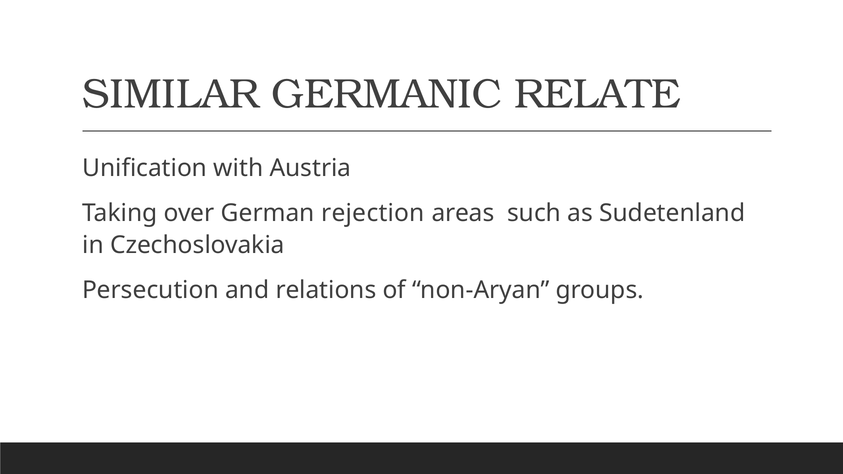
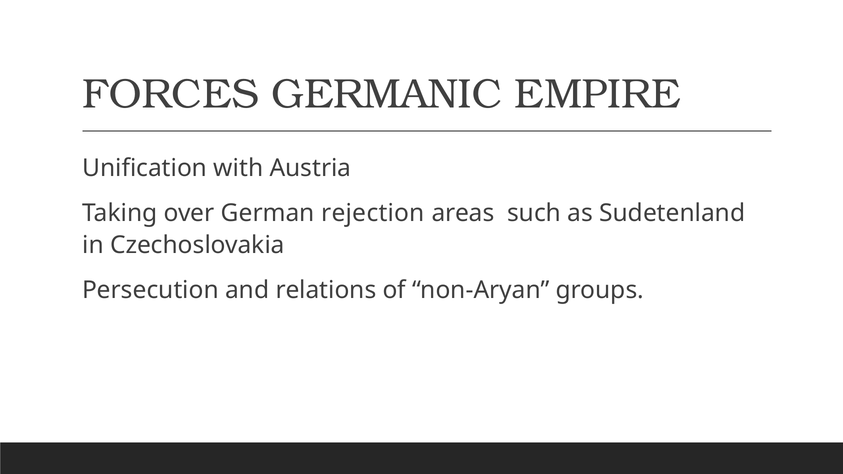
SIMILAR: SIMILAR -> FORCES (171, 94)
RELATE: RELATE -> EMPIRE (598, 94)
